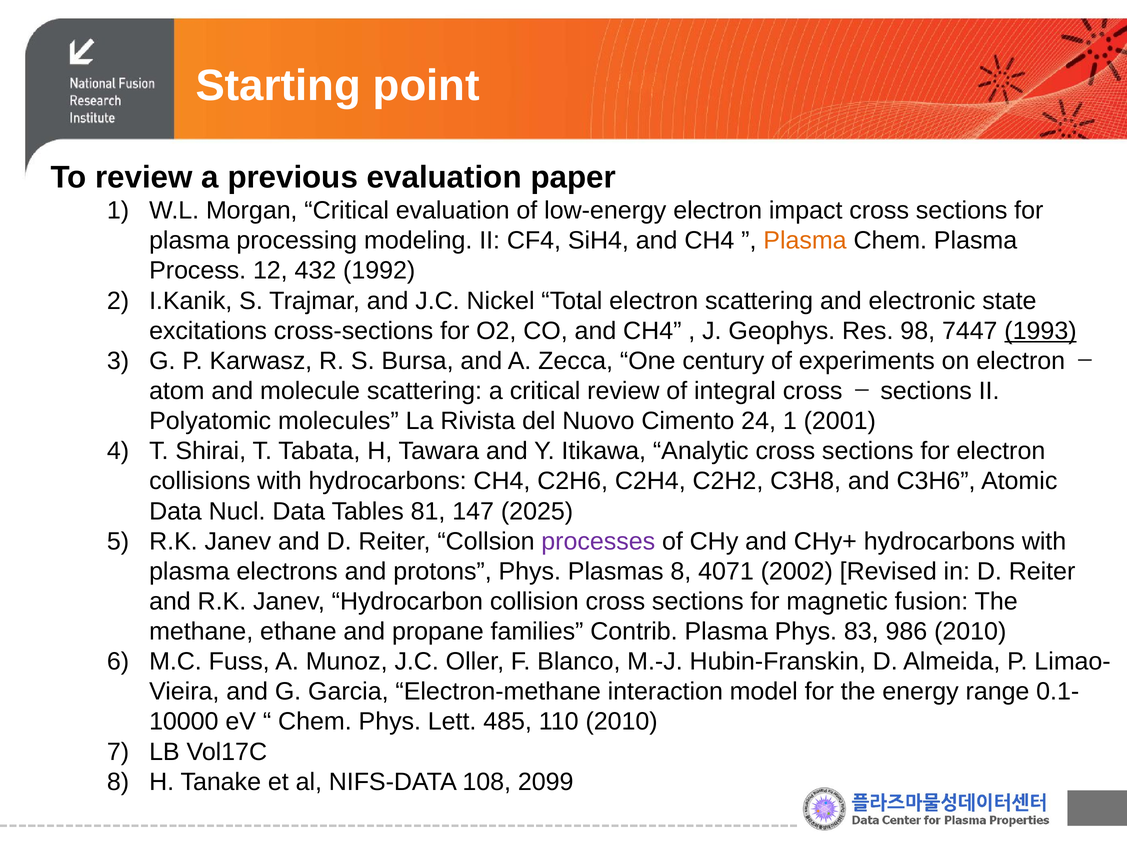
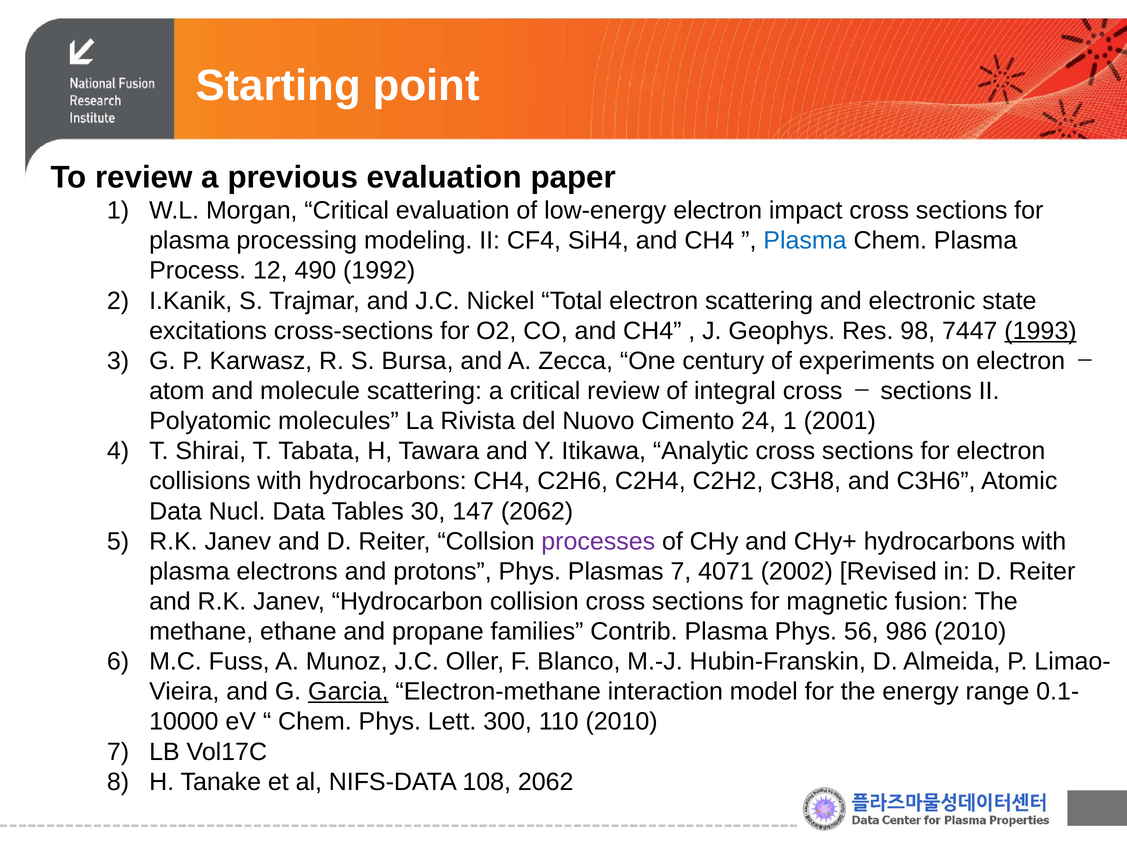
Plasma colour: orange -> blue (805, 240)
432: 432 -> 490 (315, 270)
81: 81 -> 30 (428, 511)
147 2025: 2025 -> 2062 (537, 511)
Plasmas 8: 8 -> 7 (681, 571)
83: 83 -> 56 (861, 631)
Garcia underline: none -> present (348, 691)
485: 485 -> 300 (508, 721)
108 2099: 2099 -> 2062 (546, 781)
